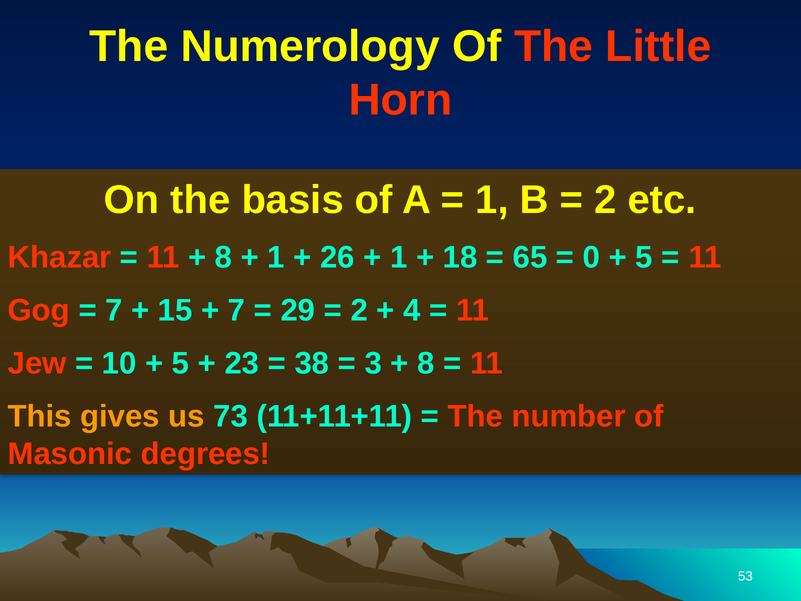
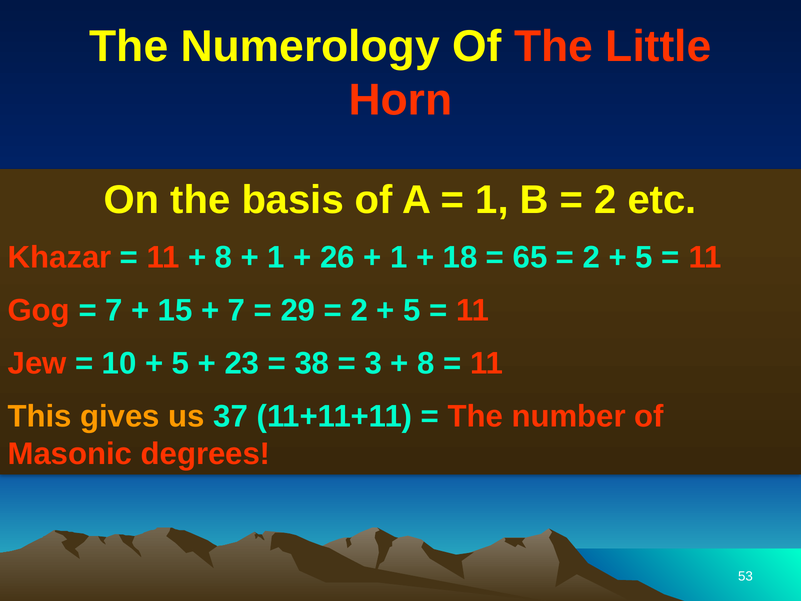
0: 0 -> 2 (591, 257)
4: 4 -> 5 (412, 310)
73: 73 -> 37 (231, 416)
